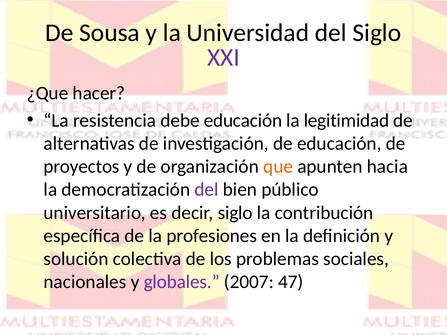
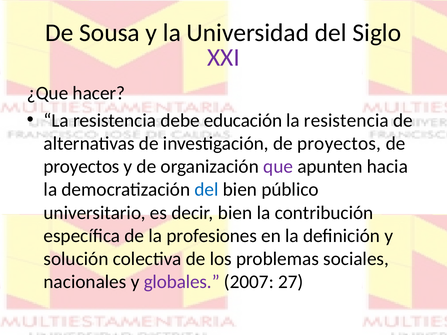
legitimidad: legitimidad -> resistencia (346, 120)
investigación de educación: educación -> proyectos (339, 144)
que colour: orange -> purple (278, 167)
del colour: purple -> blue (207, 190)
decir siglo: siglo -> bien (235, 213)
47: 47 -> 27 (291, 282)
